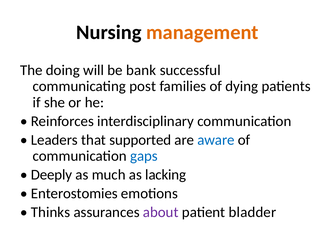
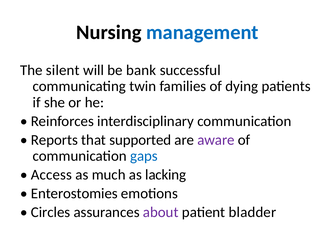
management colour: orange -> blue (202, 32)
doing: doing -> silent (63, 70)
post: post -> twin (143, 86)
Leaders: Leaders -> Reports (54, 140)
aware colour: blue -> purple (216, 140)
Deeply: Deeply -> Access (51, 175)
Thinks: Thinks -> Circles (51, 212)
